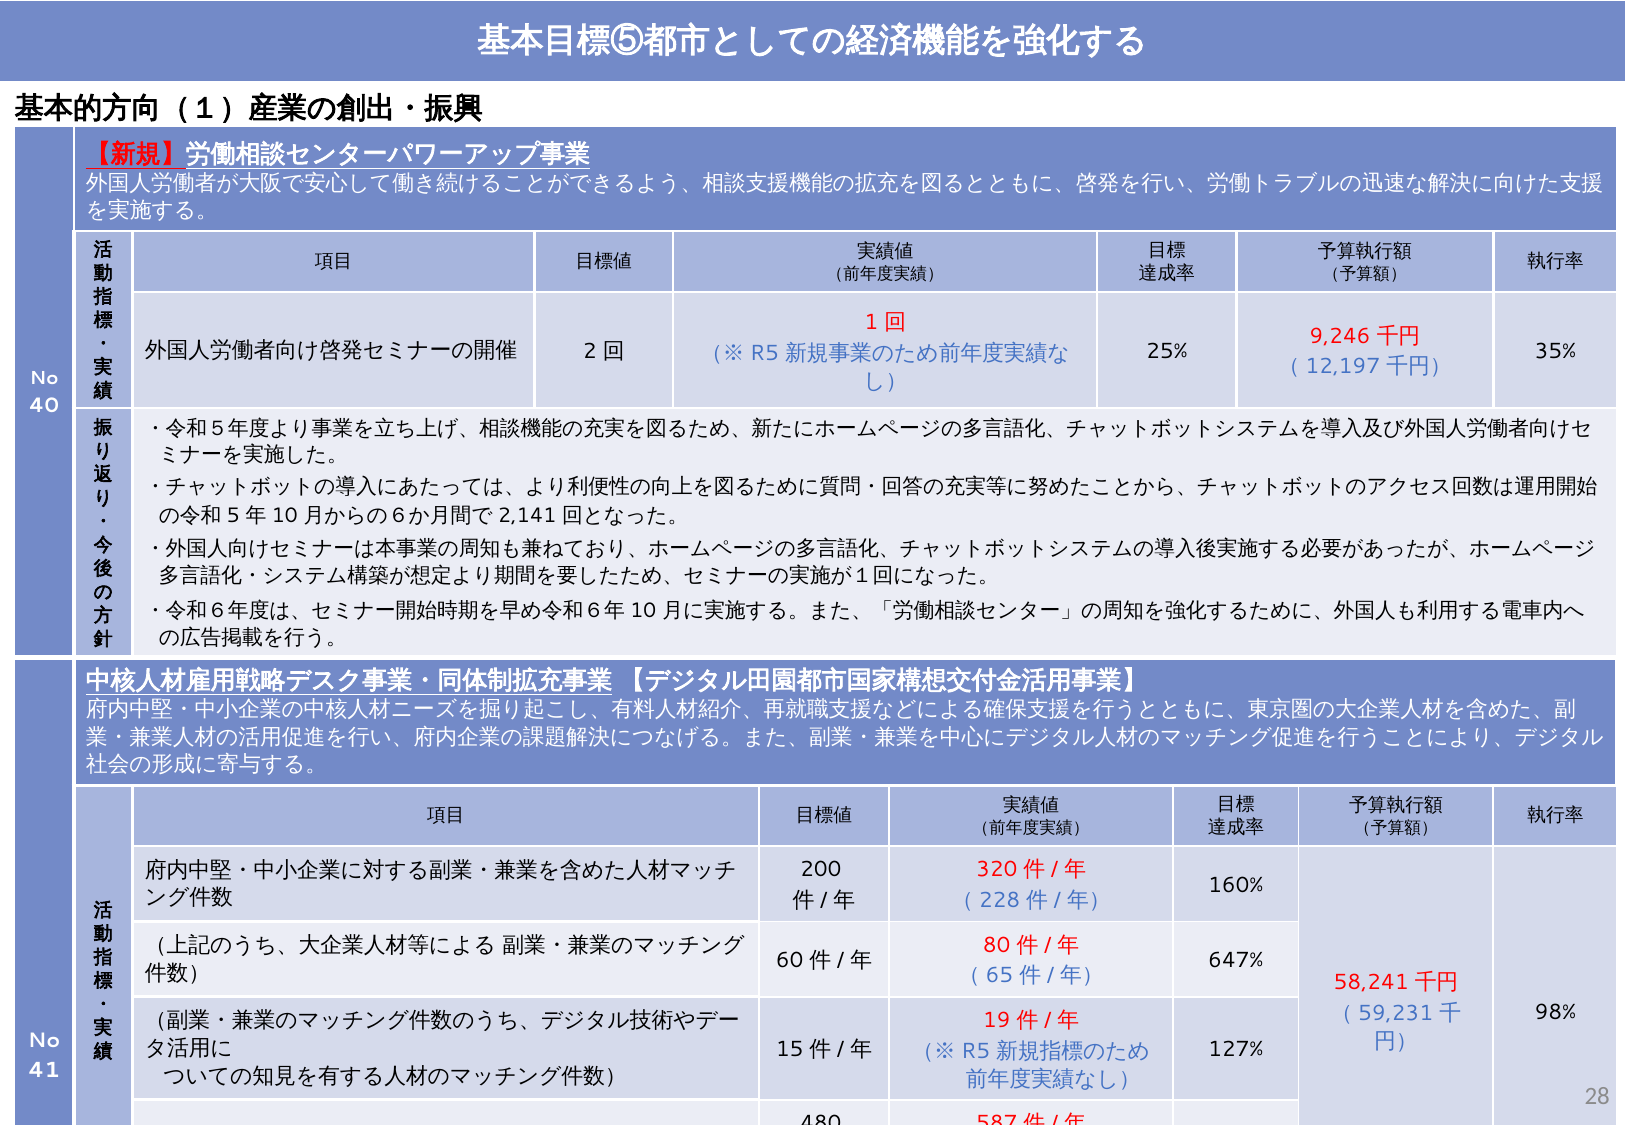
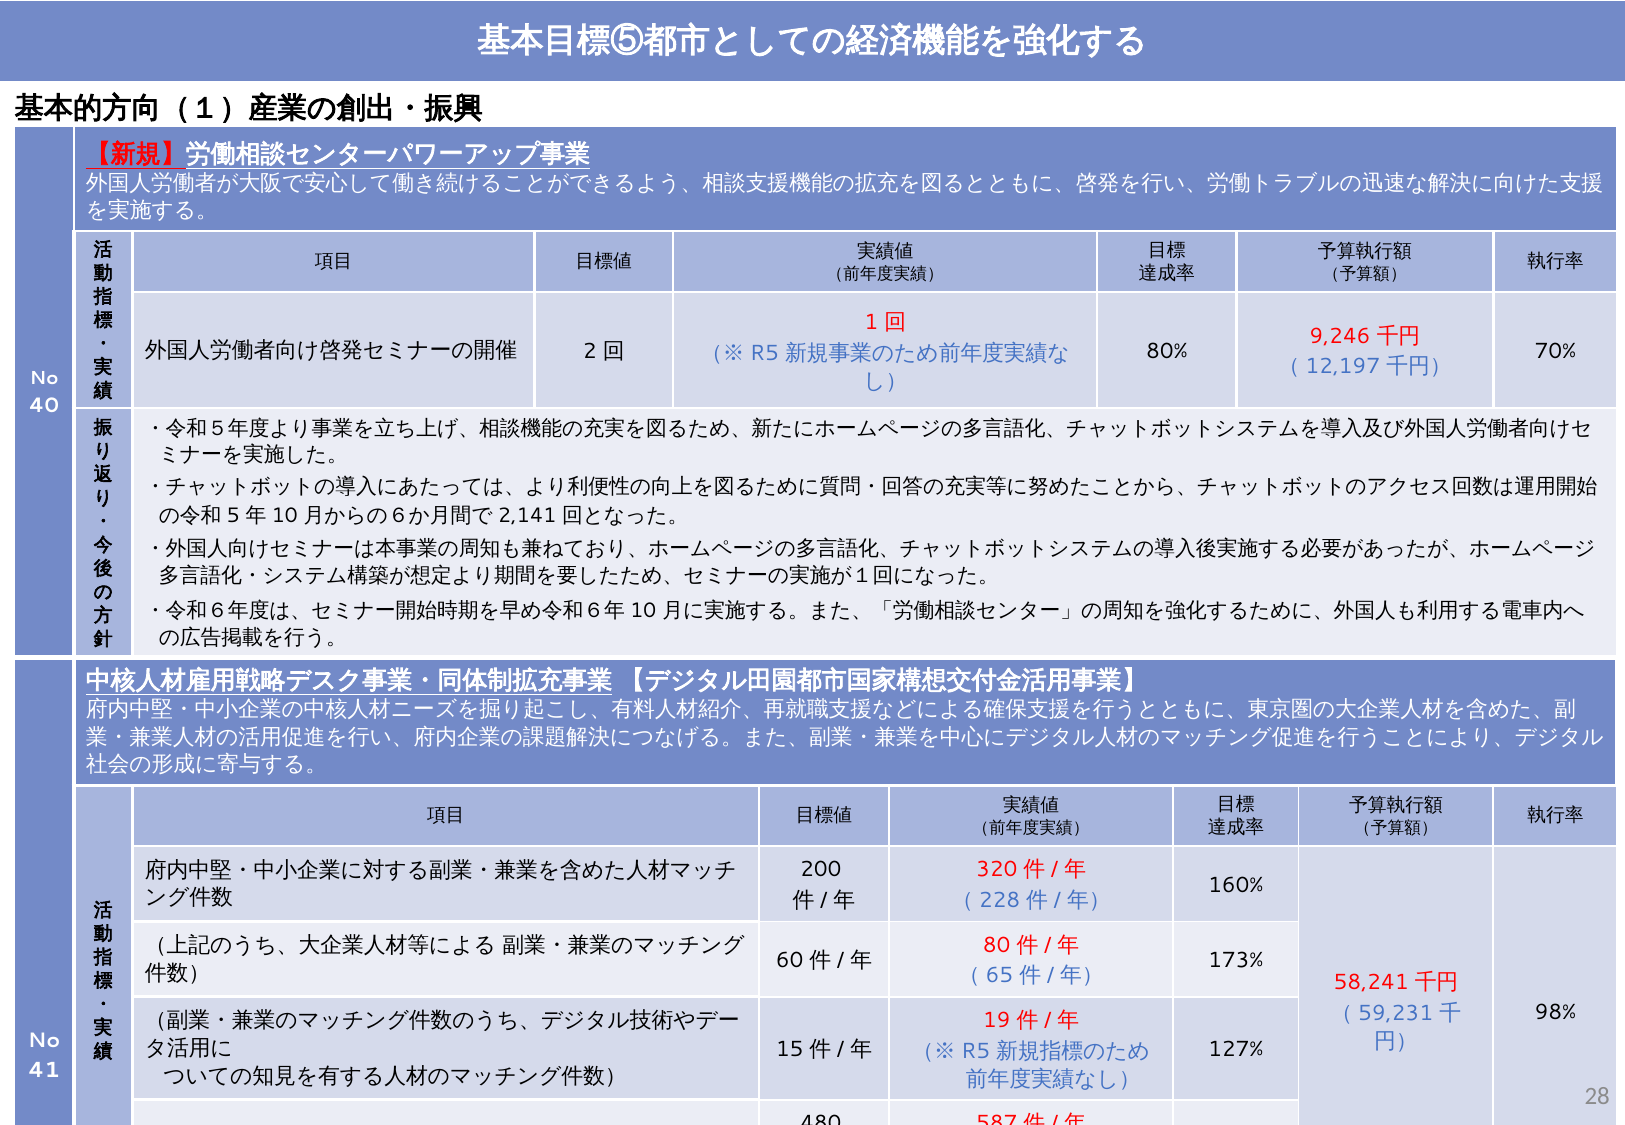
25%: 25% -> 80% (1167, 351)
35%: 35% -> 70% (1556, 351)
647%: 647% -> 173% (1236, 960)
